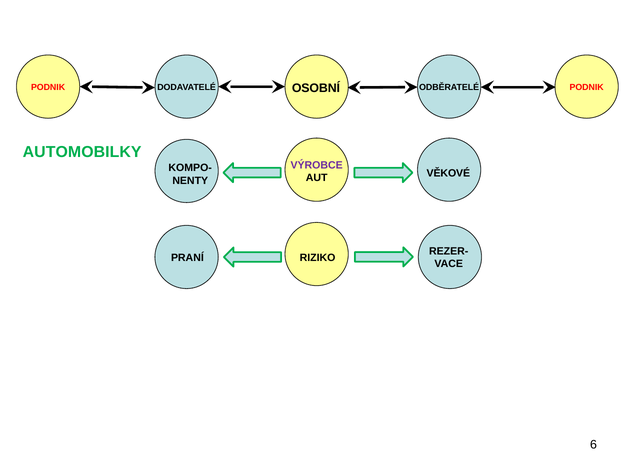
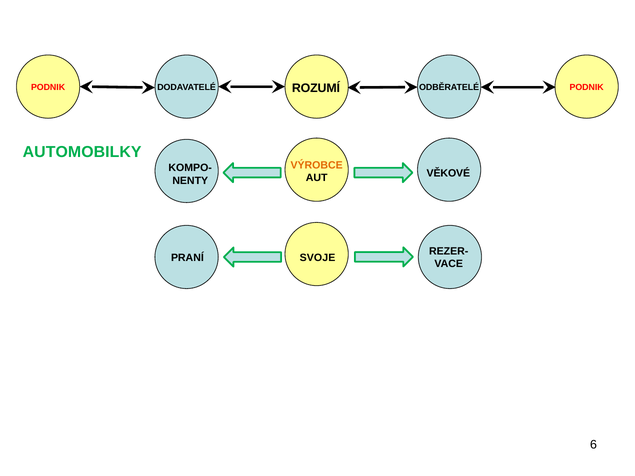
OSOBNÍ: OSOBNÍ -> ROZUMÍ (316, 88)
VÝROBCE colour: purple -> orange (317, 165)
RIZIKO: RIZIKO -> SVOJE (317, 258)
